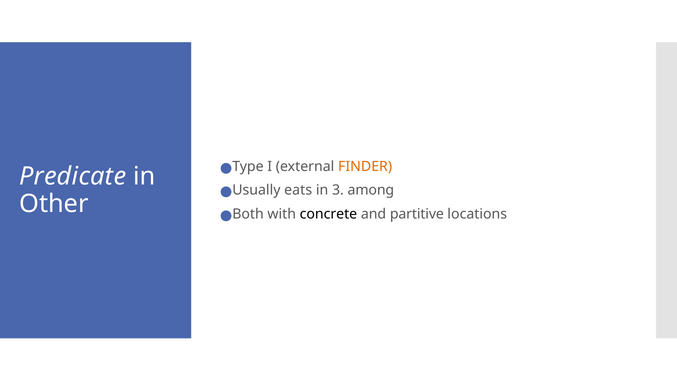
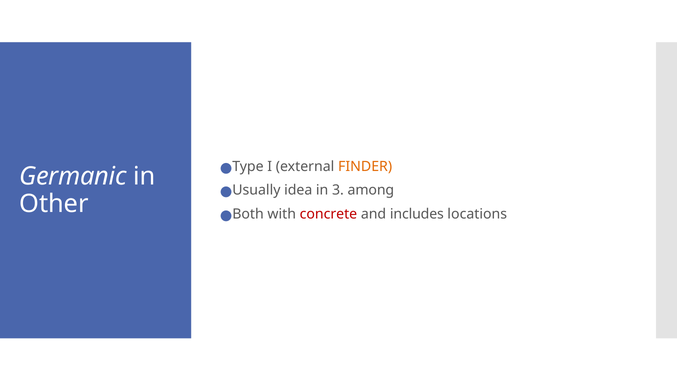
Predicate: Predicate -> Germanic (73, 176)
eats: eats -> idea (298, 190)
concrete colour: black -> red (328, 214)
partitive: partitive -> includes (417, 214)
